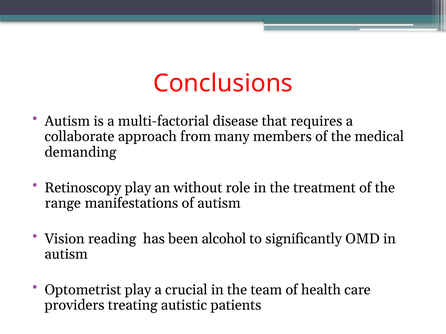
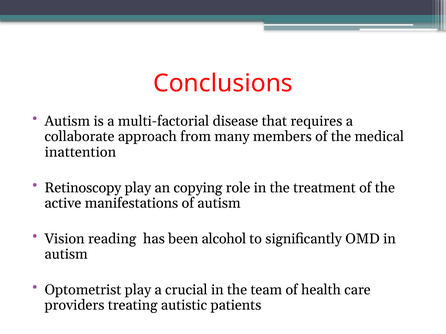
demanding: demanding -> inattention (80, 152)
without: without -> copying (198, 188)
range: range -> active (63, 203)
